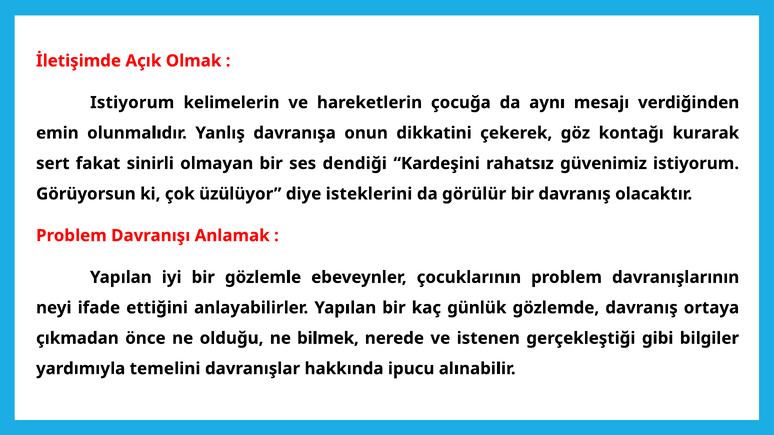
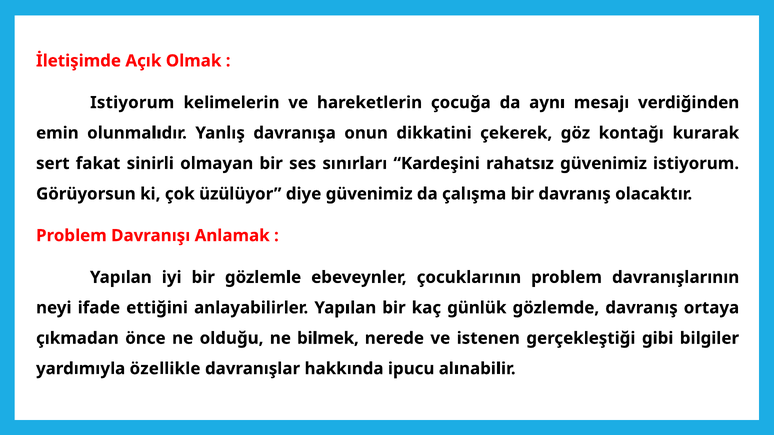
dendiği: dendiği -> sınırları (355, 164)
diye isteklerini: isteklerini -> güvenimiz (369, 194)
görülür: görülür -> çalışma (474, 194)
temelini: temelini -> özellikle (165, 369)
